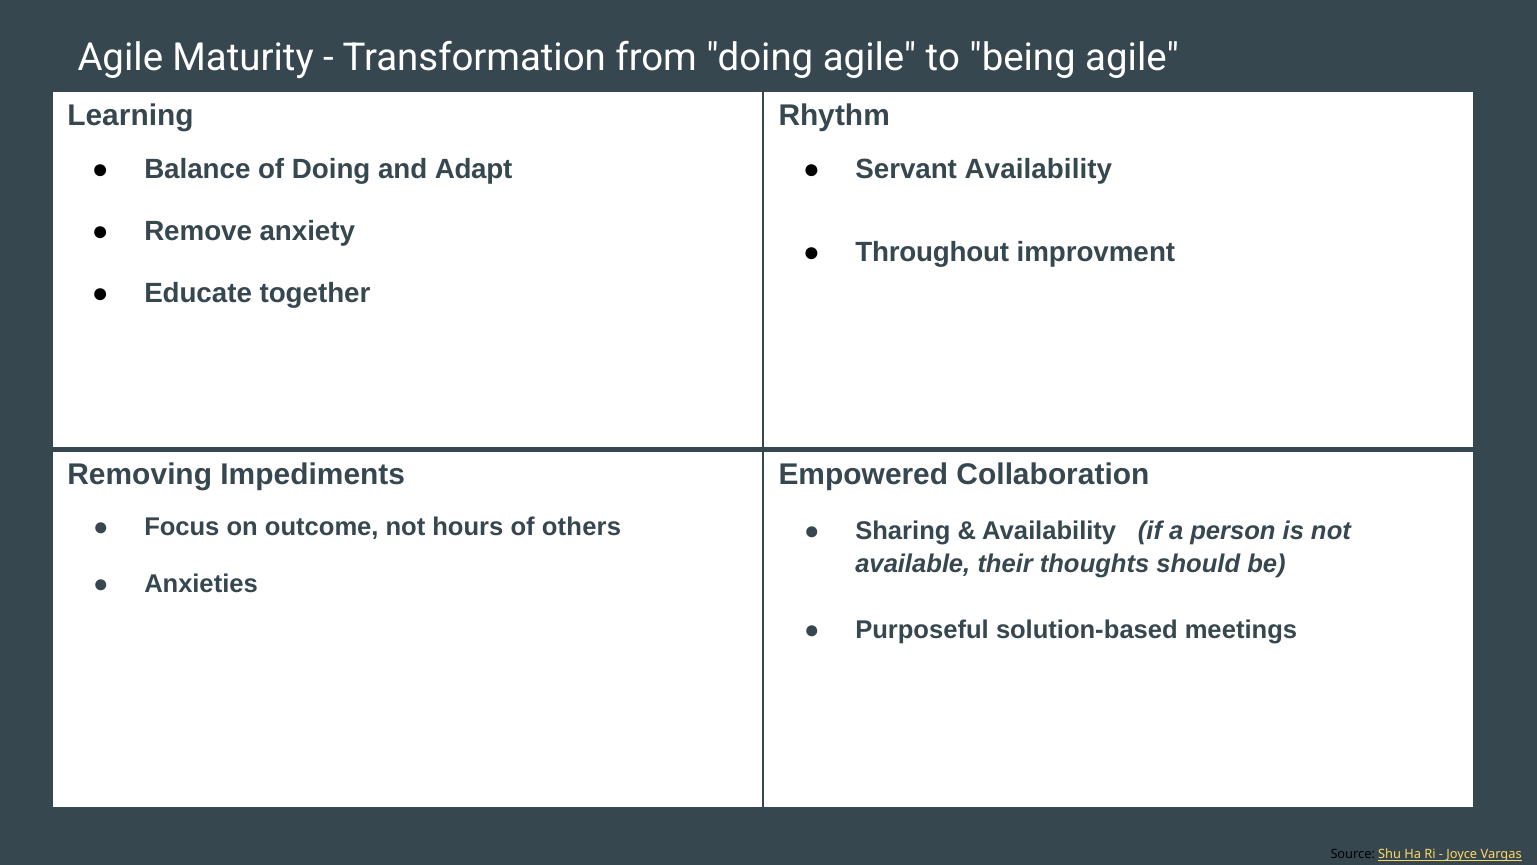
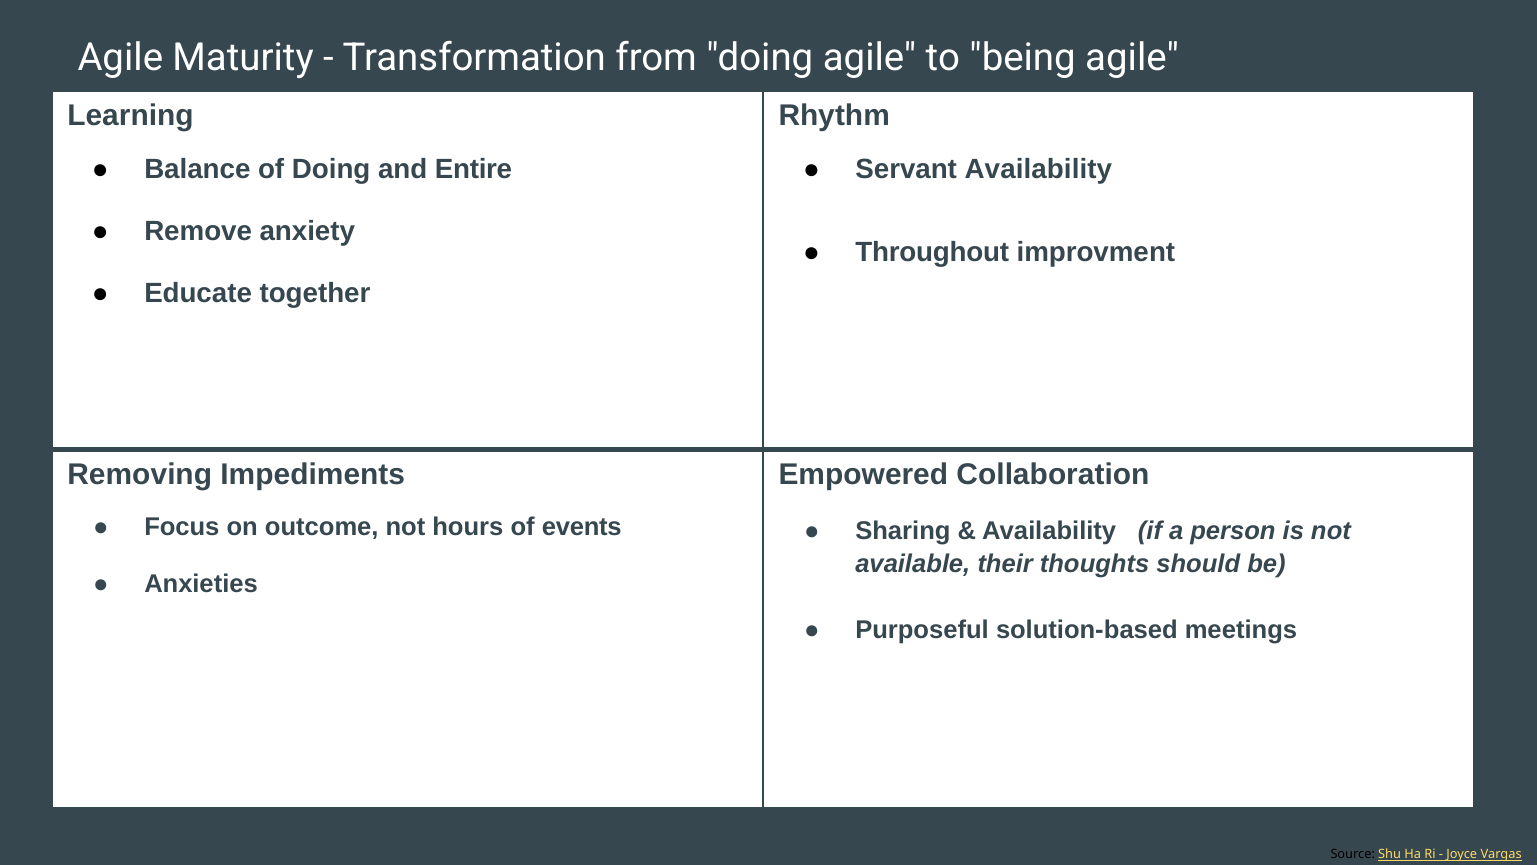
Adapt: Adapt -> Entire (474, 169)
others: others -> events (582, 527)
